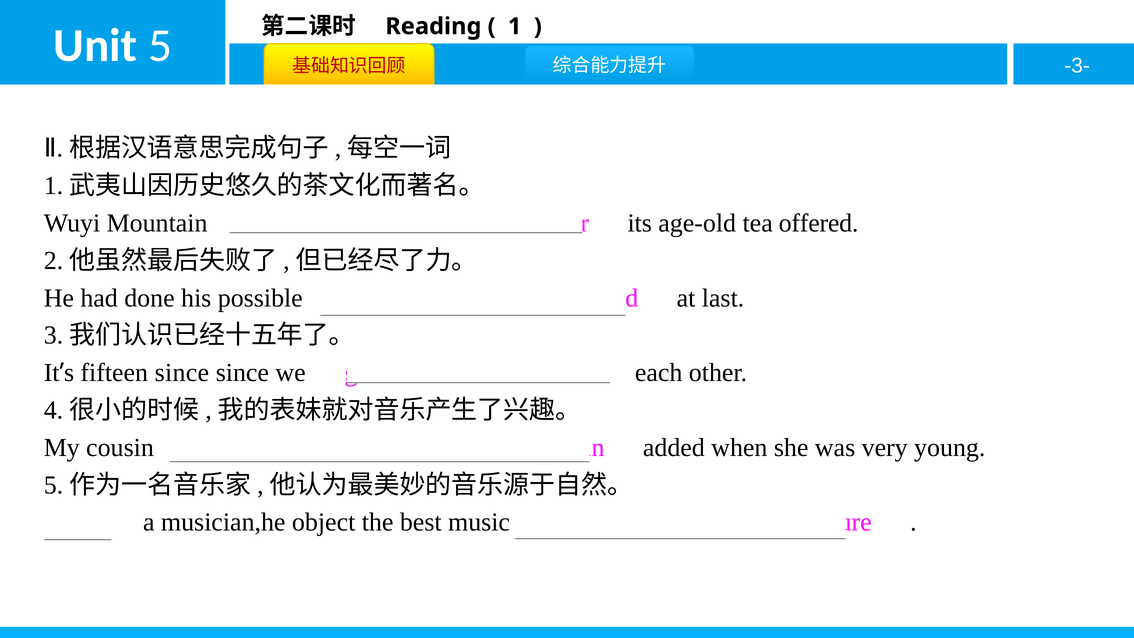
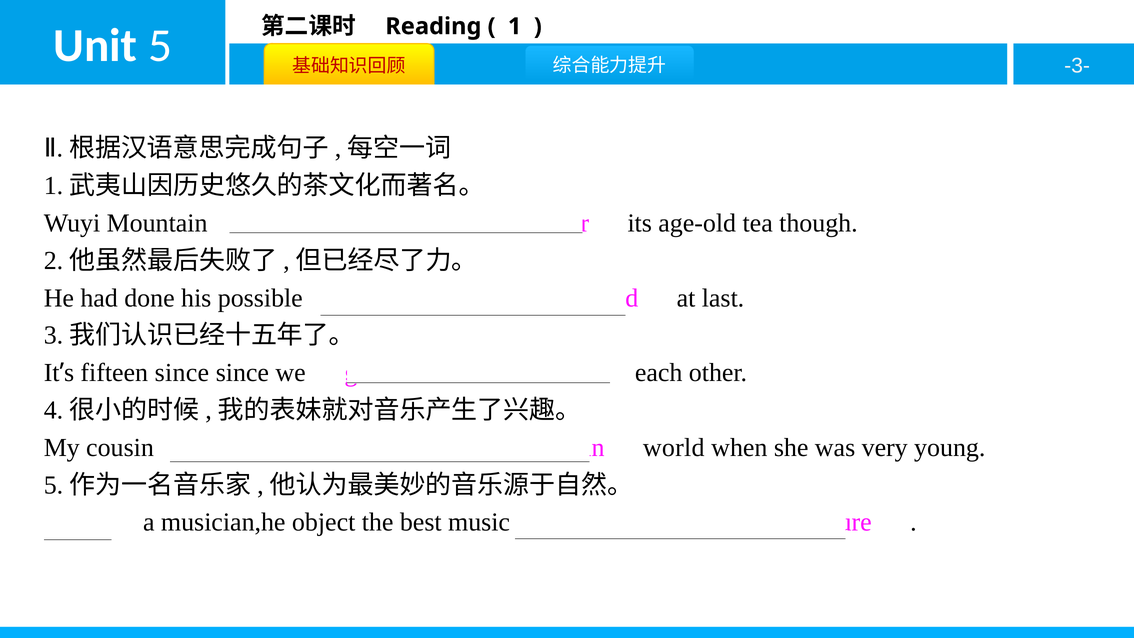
tea offered: offered -> though (818, 223)
added: added -> world (674, 447)
